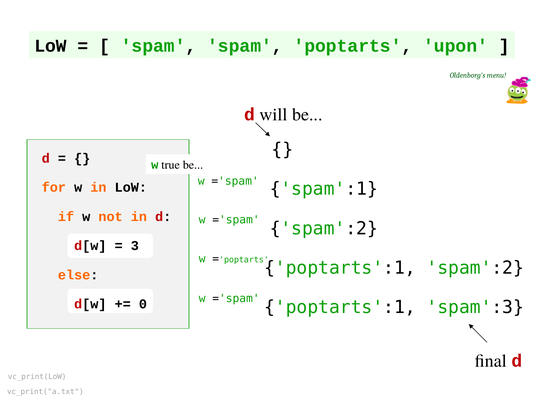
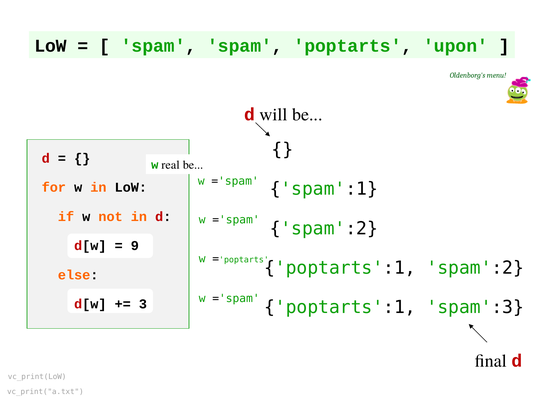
true: true -> real (171, 165)
3: 3 -> 9 (135, 246)
0: 0 -> 3 (143, 304)
